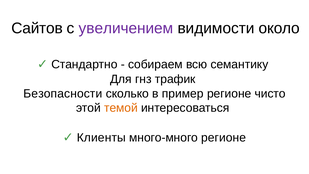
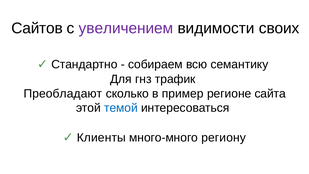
около: около -> своих (279, 28)
Безопасности: Безопасности -> Преобладают (63, 93)
чисто: чисто -> сайта (270, 93)
темой colour: orange -> blue (121, 108)
много-много регионе: регионе -> региону (224, 138)
